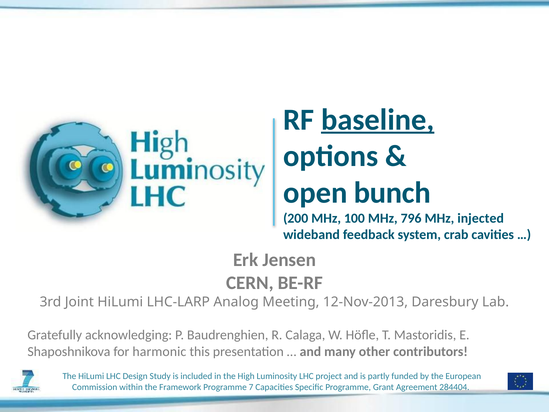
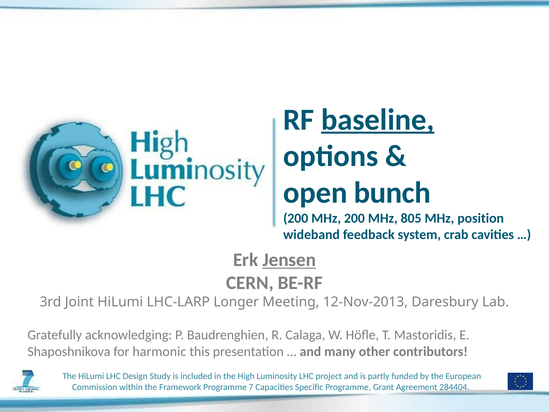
MHz 100: 100 -> 200 (354, 218)
796: 796 -> 805 (411, 218)
injected: injected -> position (481, 218)
Jensen underline: none -> present (289, 260)
Analog: Analog -> Longer (236, 302)
